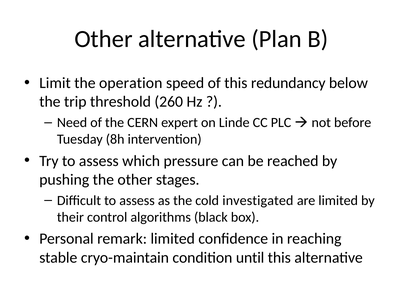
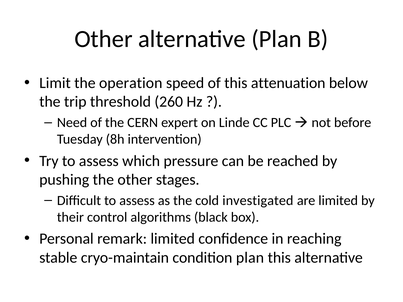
redundancy: redundancy -> attenuation (288, 83)
condition until: until -> plan (250, 258)
